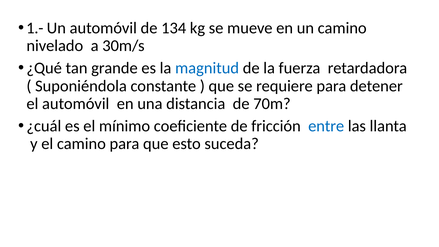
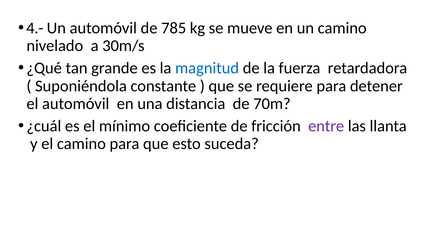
1.-: 1.- -> 4.- (35, 28)
134: 134 -> 785 (174, 28)
entre colour: blue -> purple (326, 126)
